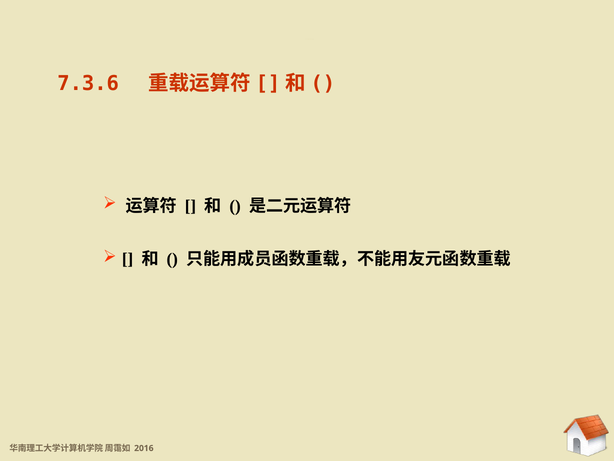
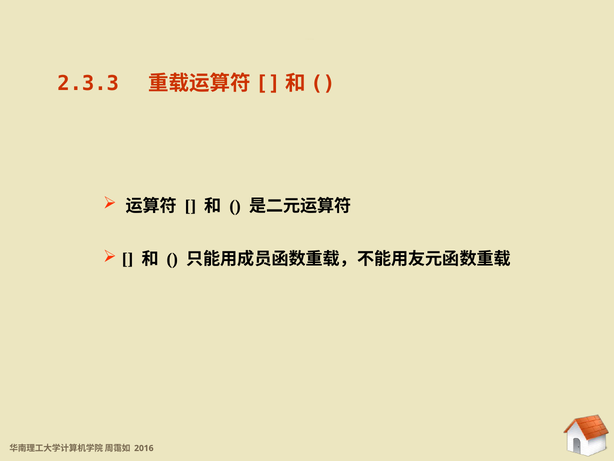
7.3.6: 7.3.6 -> 2.3.3 (88, 83)
